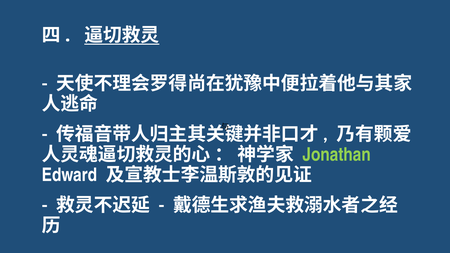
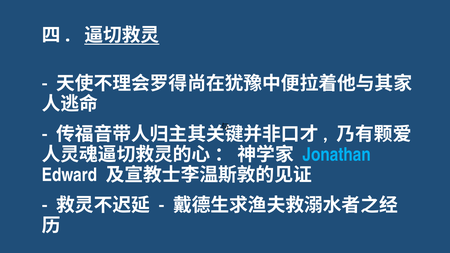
Jonathan colour: light green -> light blue (337, 155)
